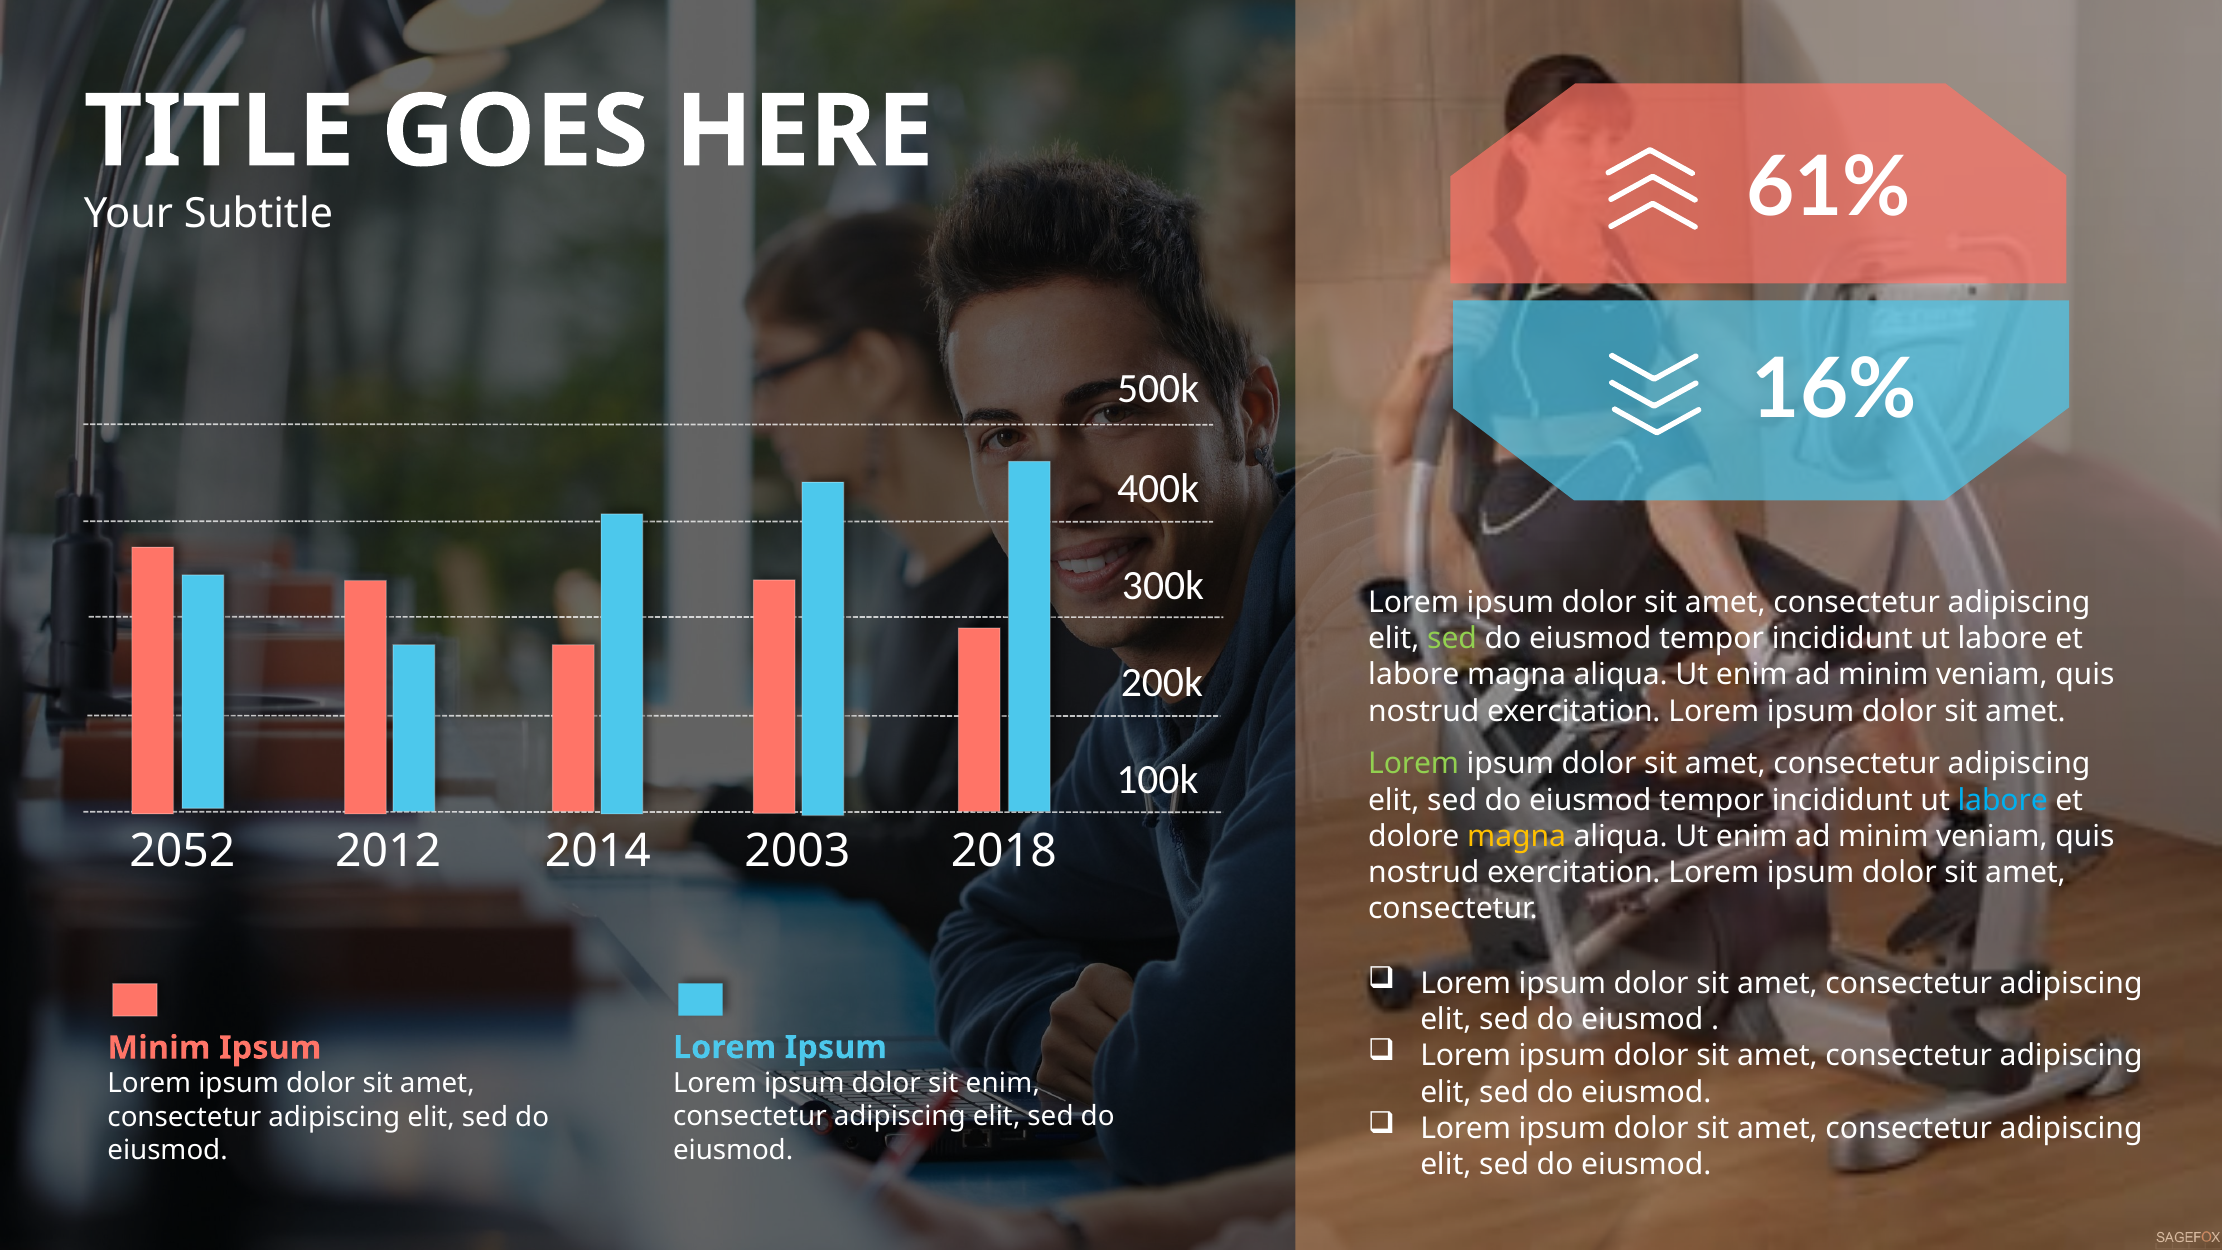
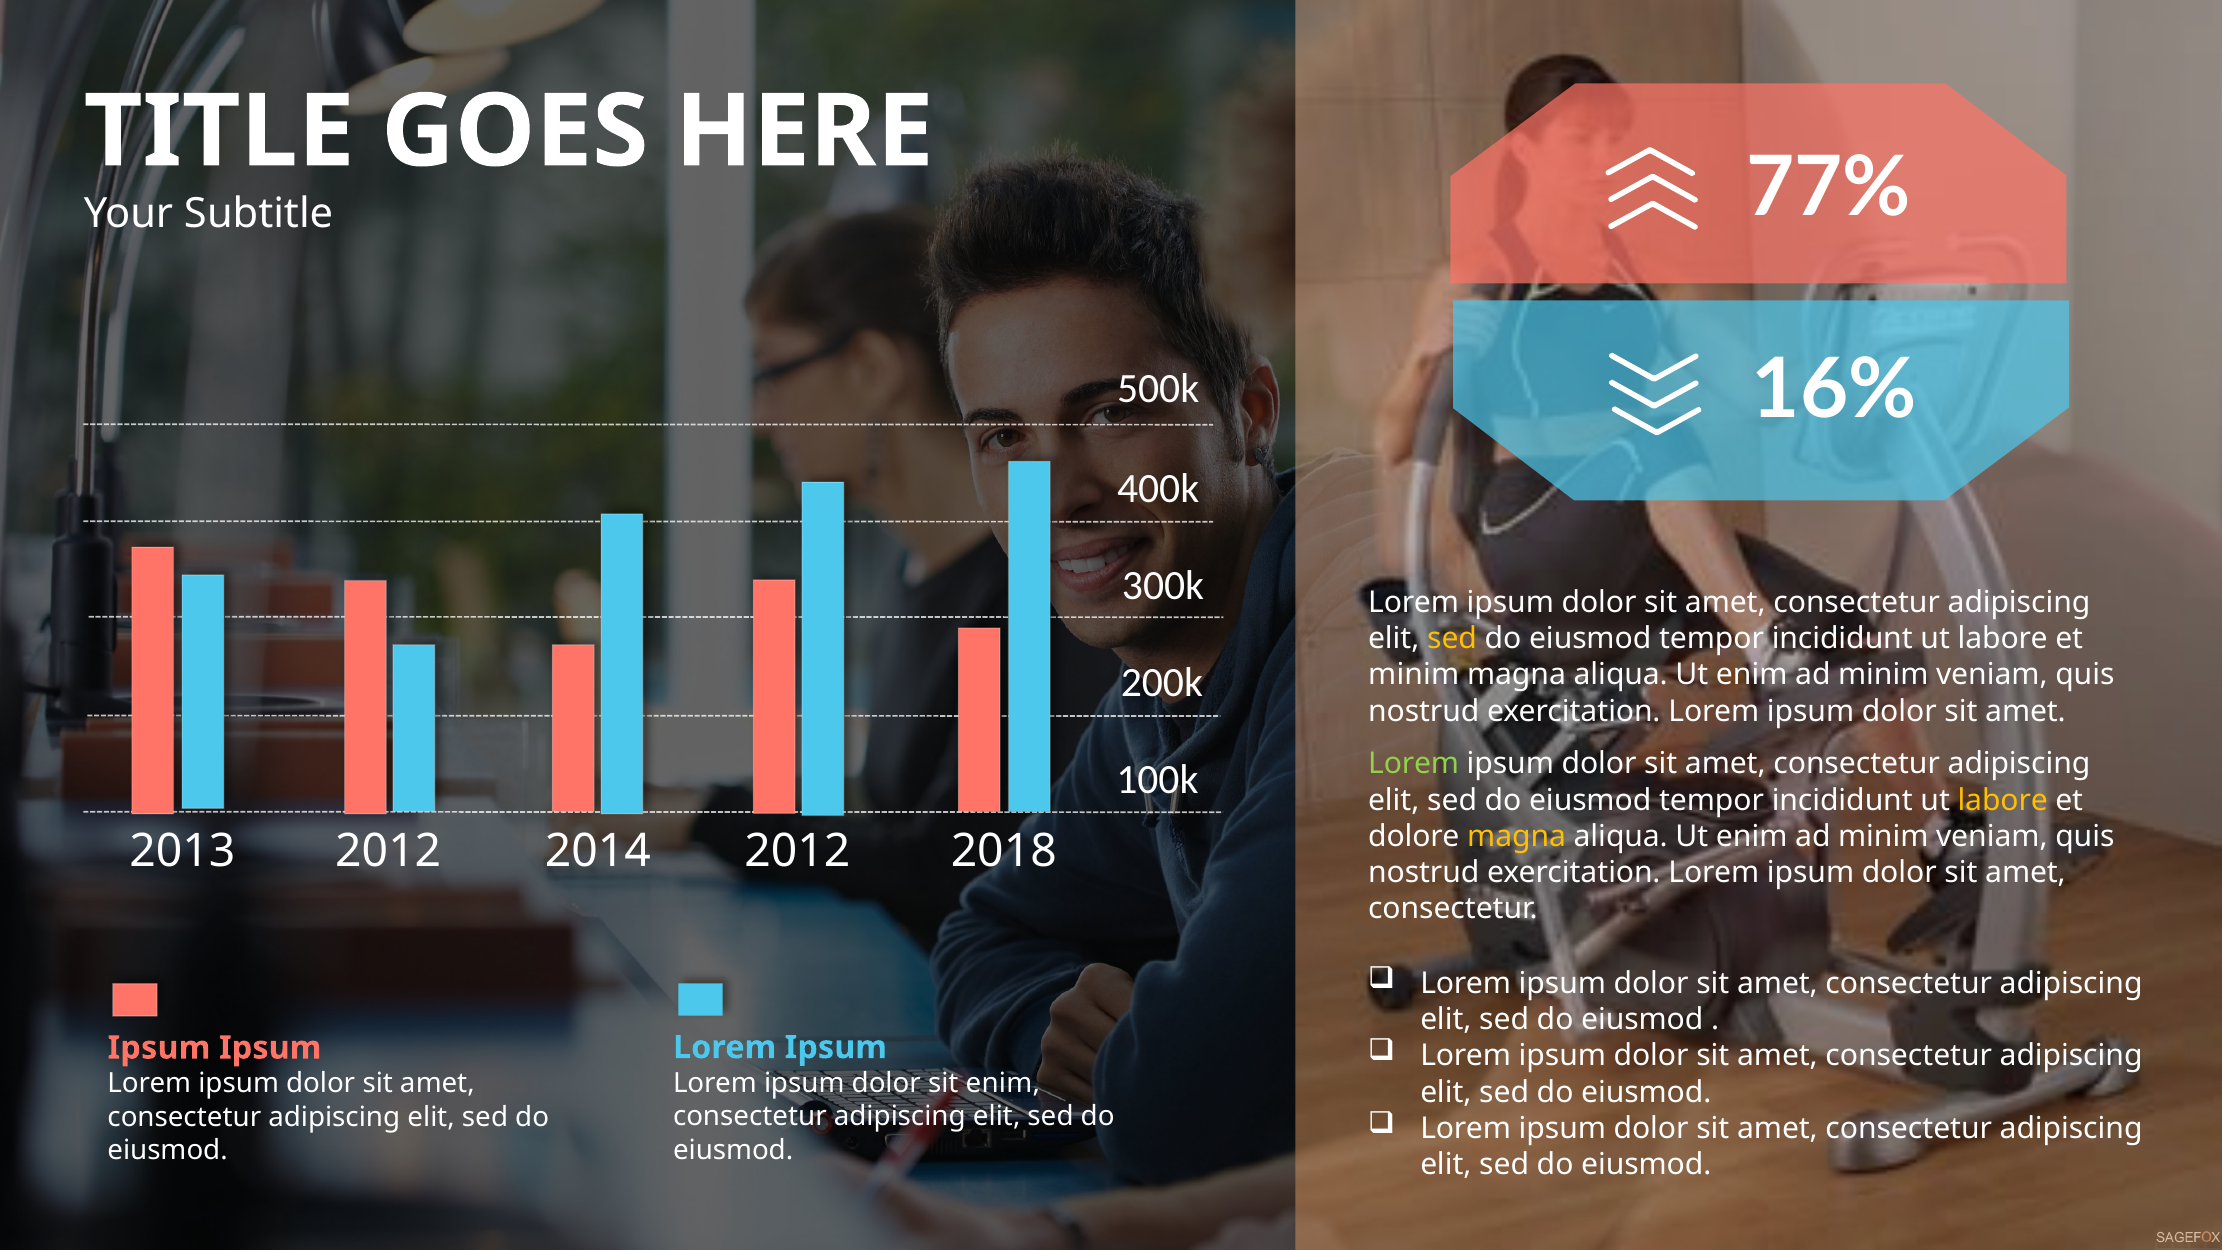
61%: 61% -> 77% (1828, 188)
sed colour: light green -> yellow (1452, 639)
labore: labore -> minim (1414, 675)
labore colour: light blue -> yellow (2003, 800)
2052: 2052 -> 2013 (182, 852)
2014 2003: 2003 -> 2012 (797, 852)
Minim: Minim -> Ipsum (159, 1048)
